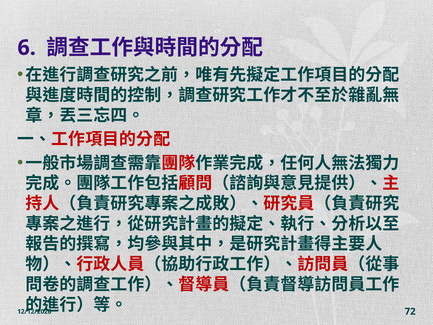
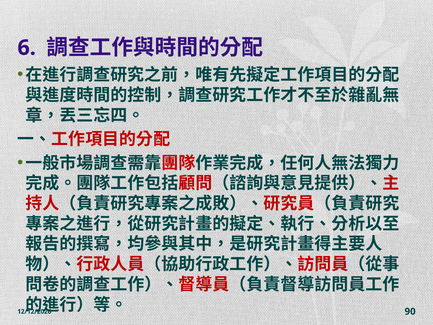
72: 72 -> 90 (410, 311)
